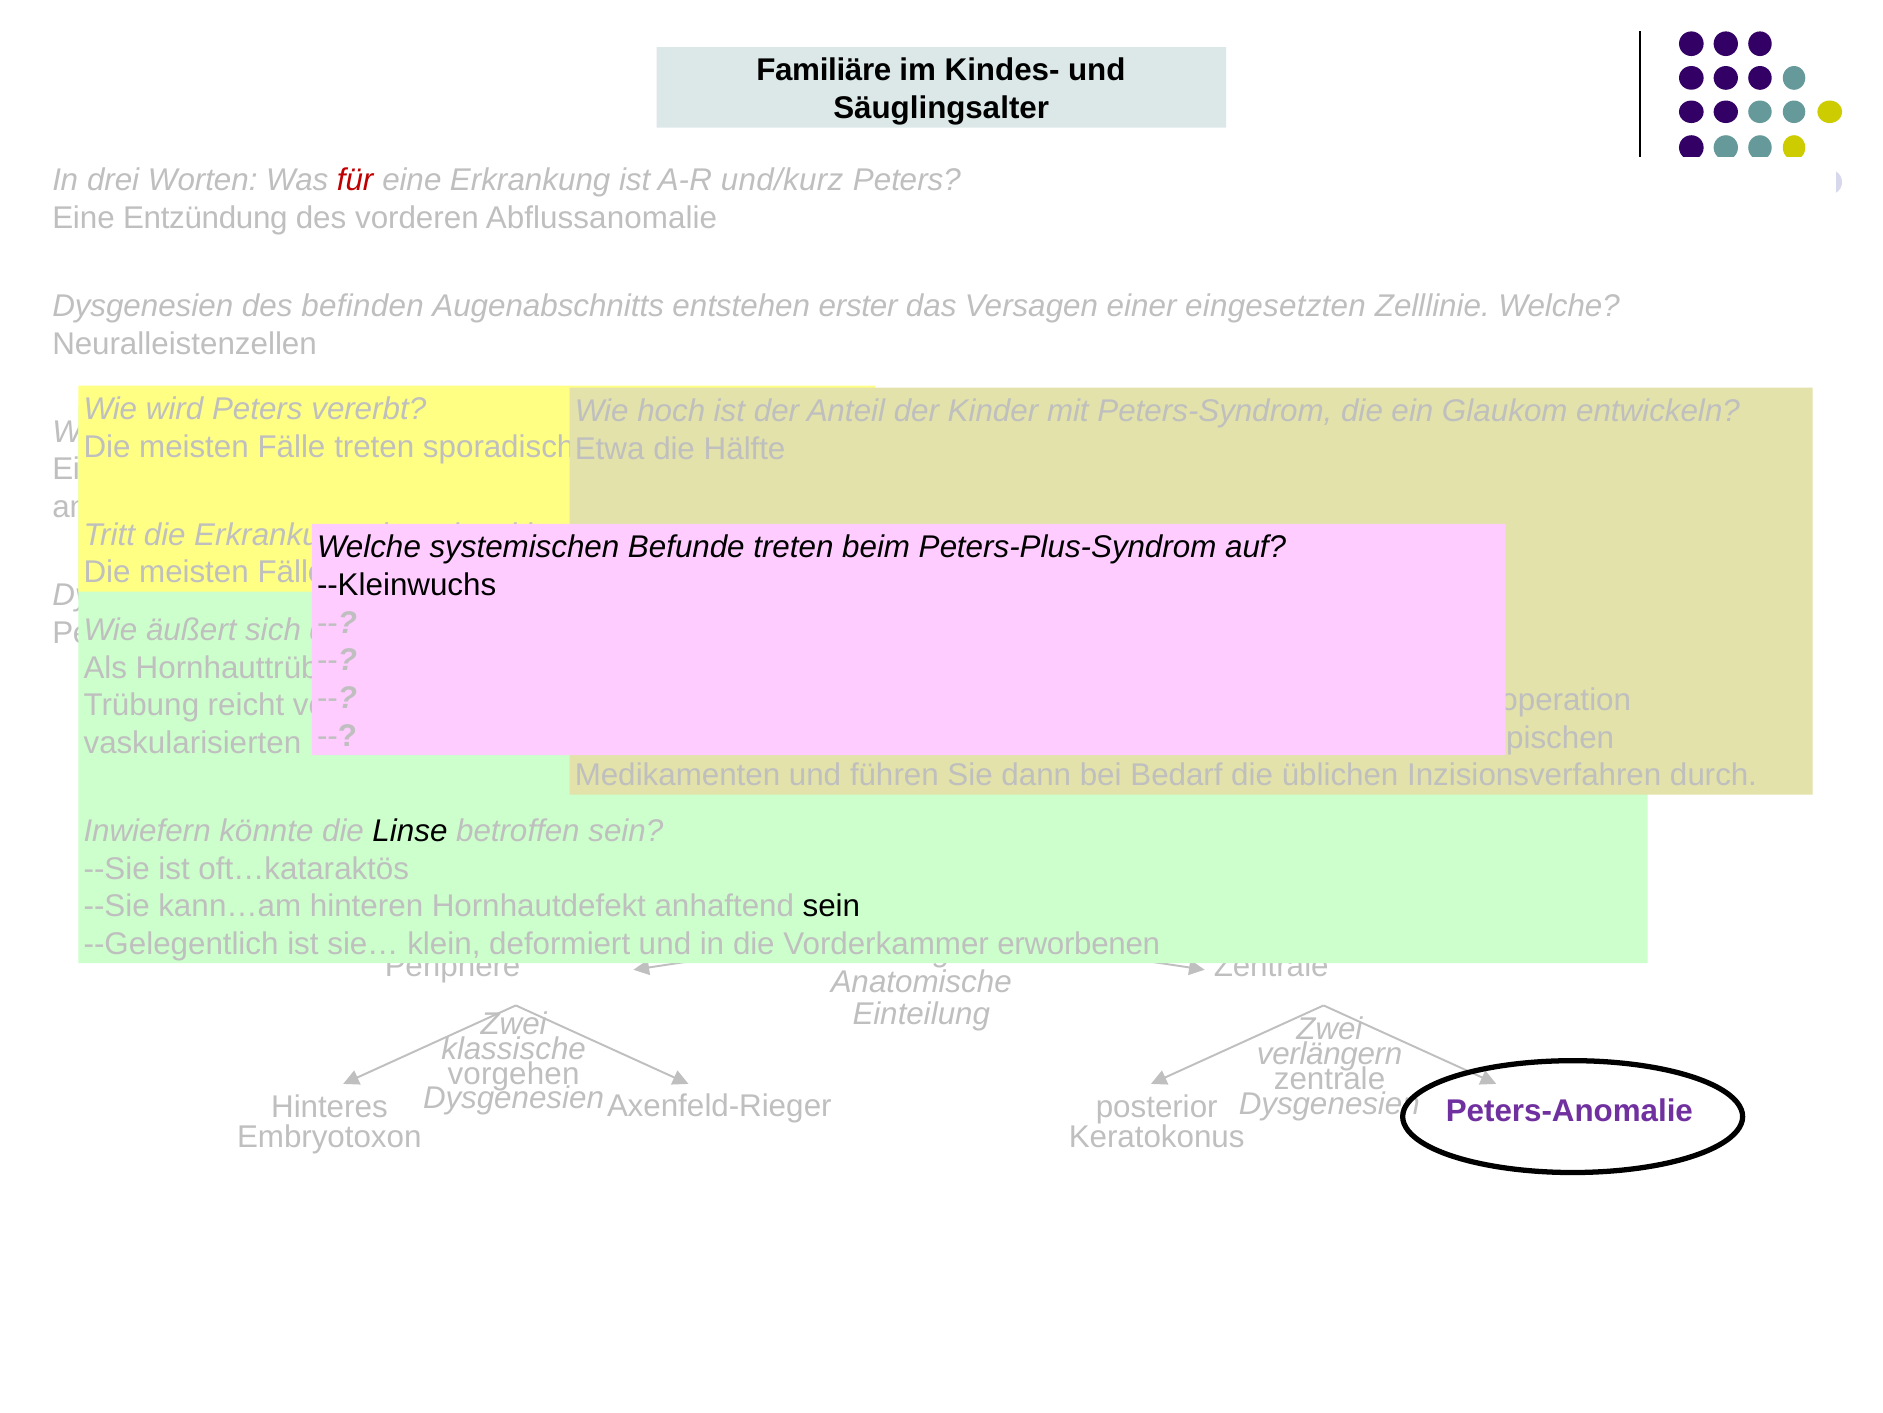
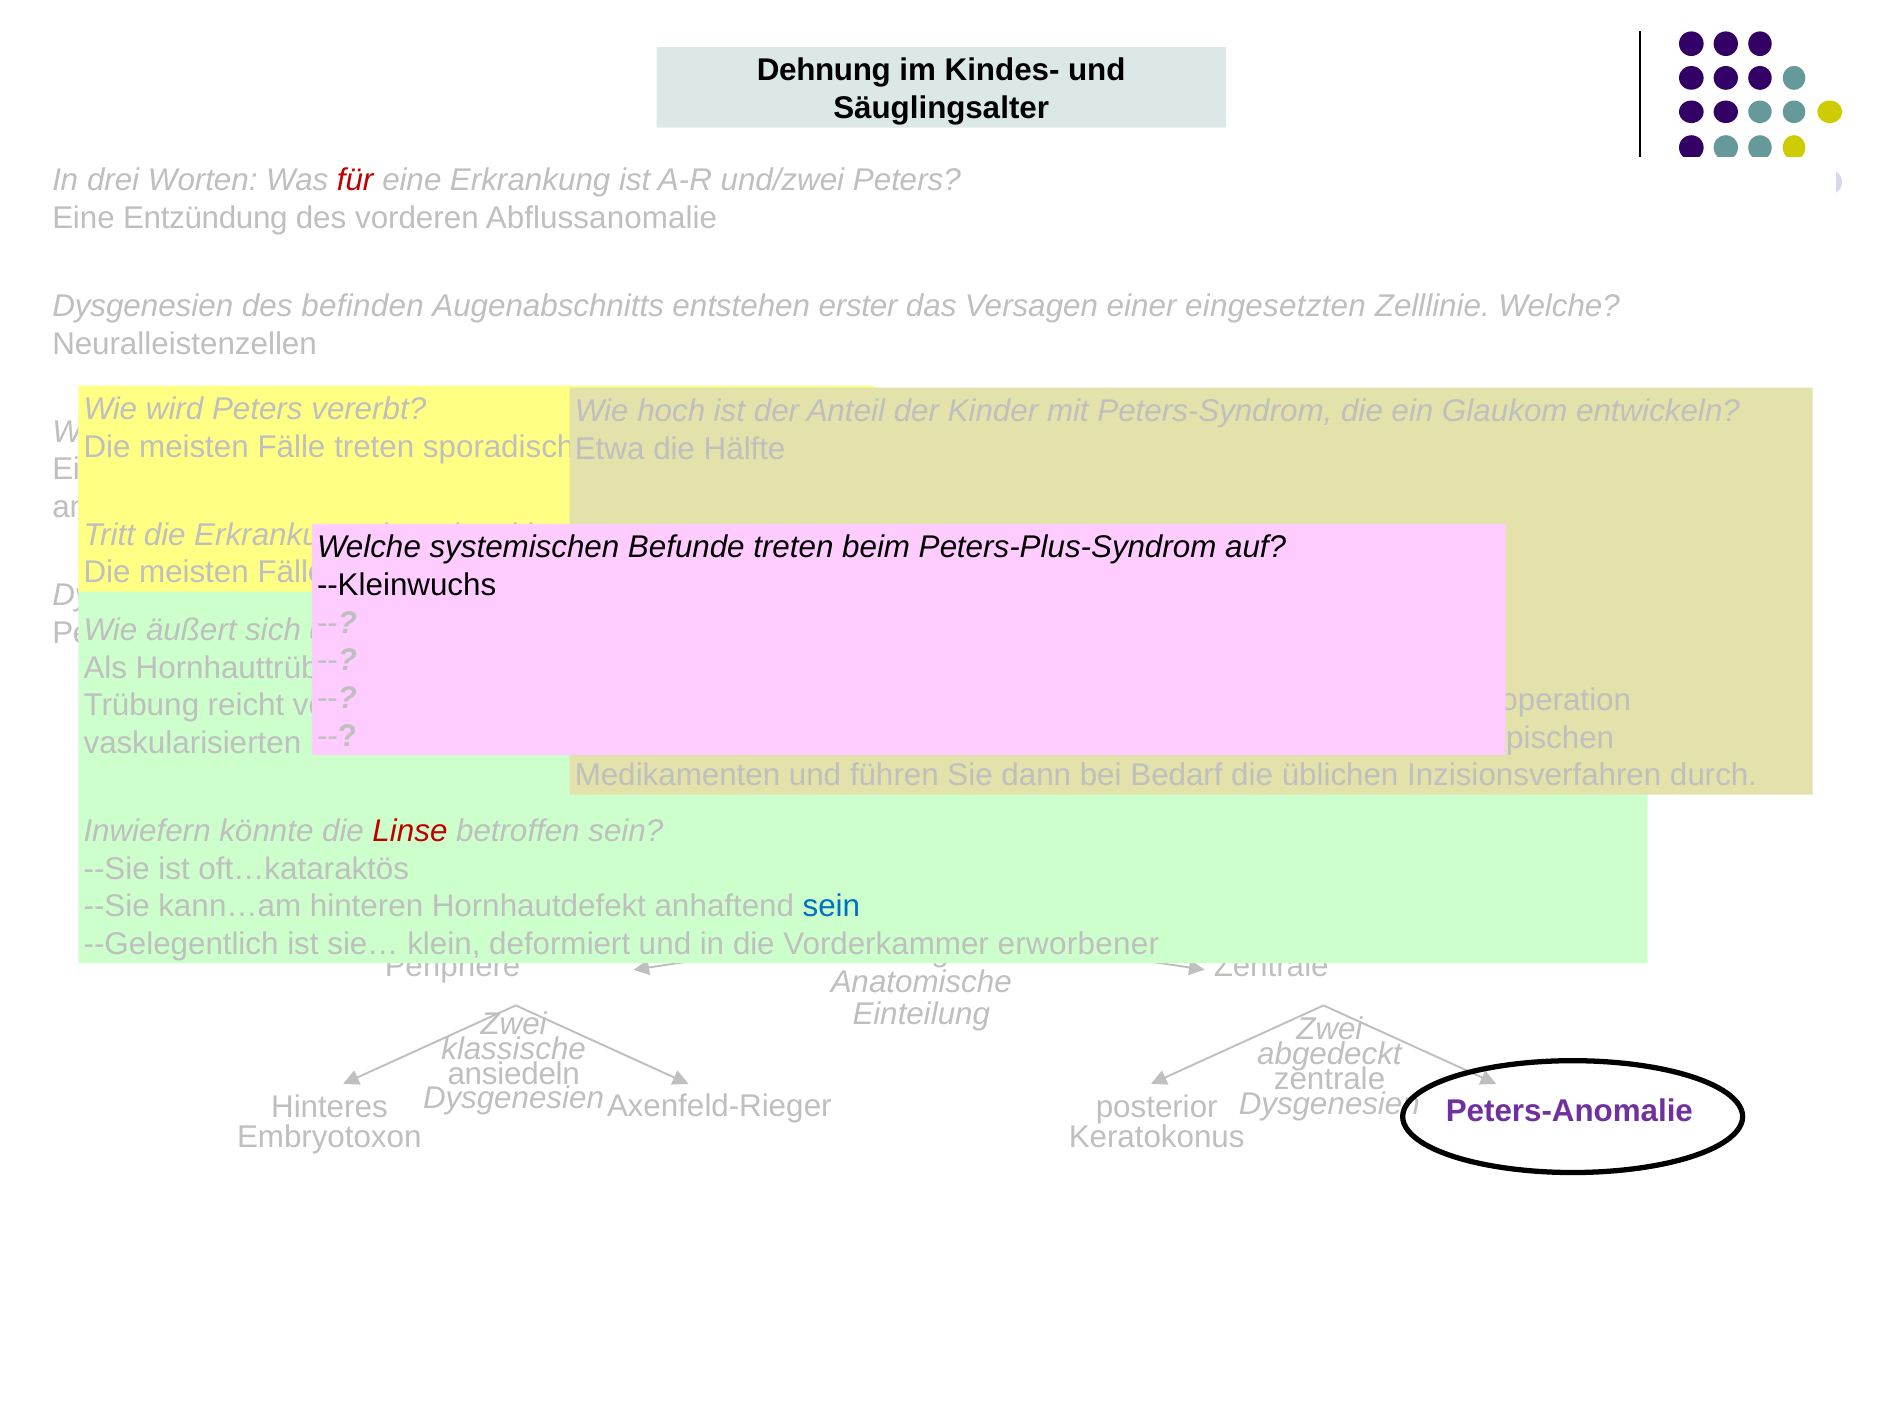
Familiäre: Familiäre -> Dehnung (824, 71)
und/kurz: und/kurz -> und/zwei (782, 181)
Linse colour: black -> red (410, 831)
sein colour: black -> blue (831, 906)
erworbenen: erworbenen -> erworbener (1078, 944)
verlängern: verlängern -> abgedeckt (1329, 1054)
vorgehen: vorgehen -> ansiedeln (514, 1073)
